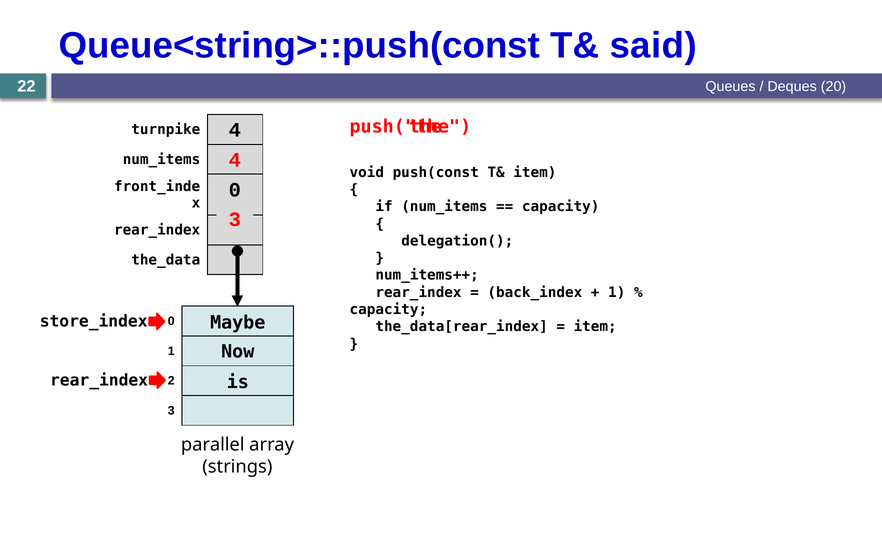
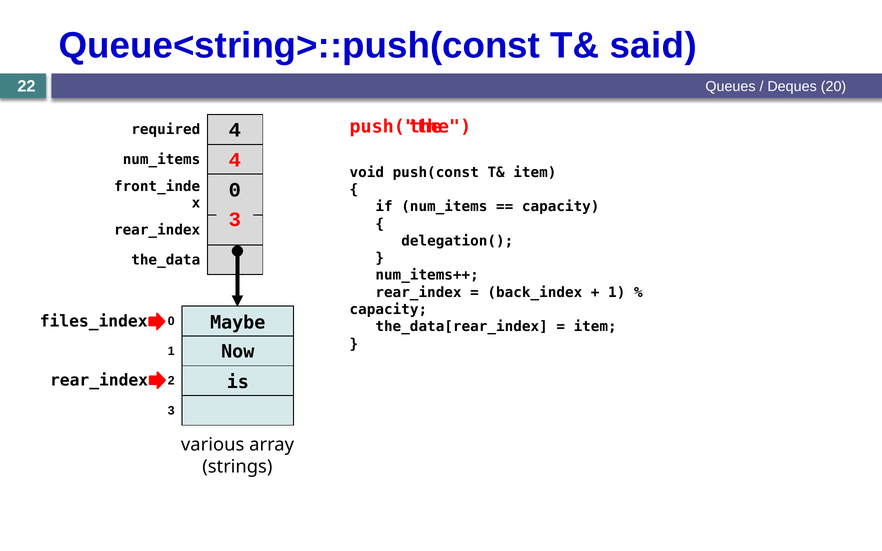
turnpike: turnpike -> required (166, 130)
store_index: store_index -> files_index (94, 322)
parallel: parallel -> various (213, 445)
